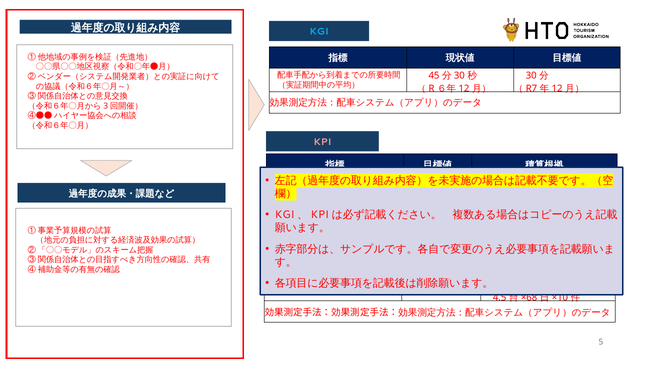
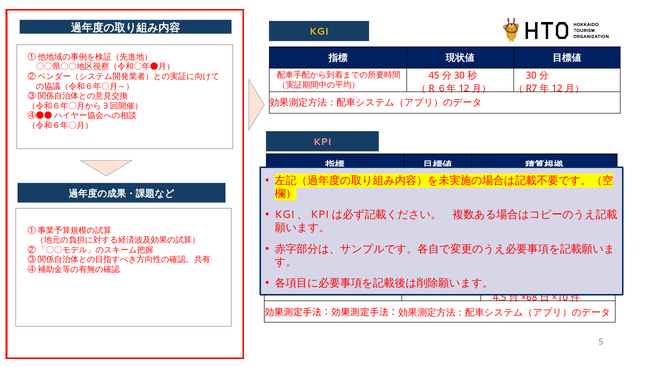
KGI colour: light blue -> yellow (319, 32)
